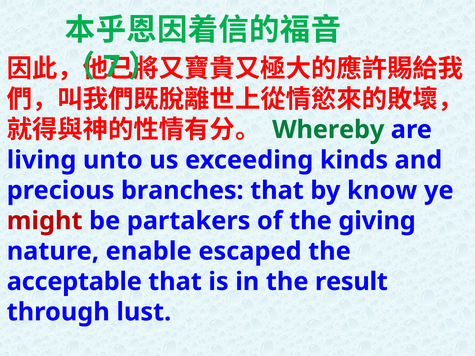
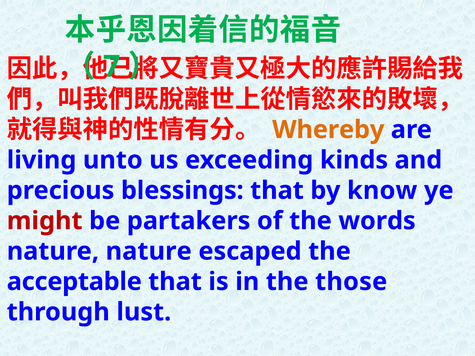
Whereby colour: green -> orange (328, 130)
branches: branches -> blessings (182, 191)
giving: giving -> words (377, 221)
nature enable: enable -> nature (149, 251)
result: result -> those (351, 282)
